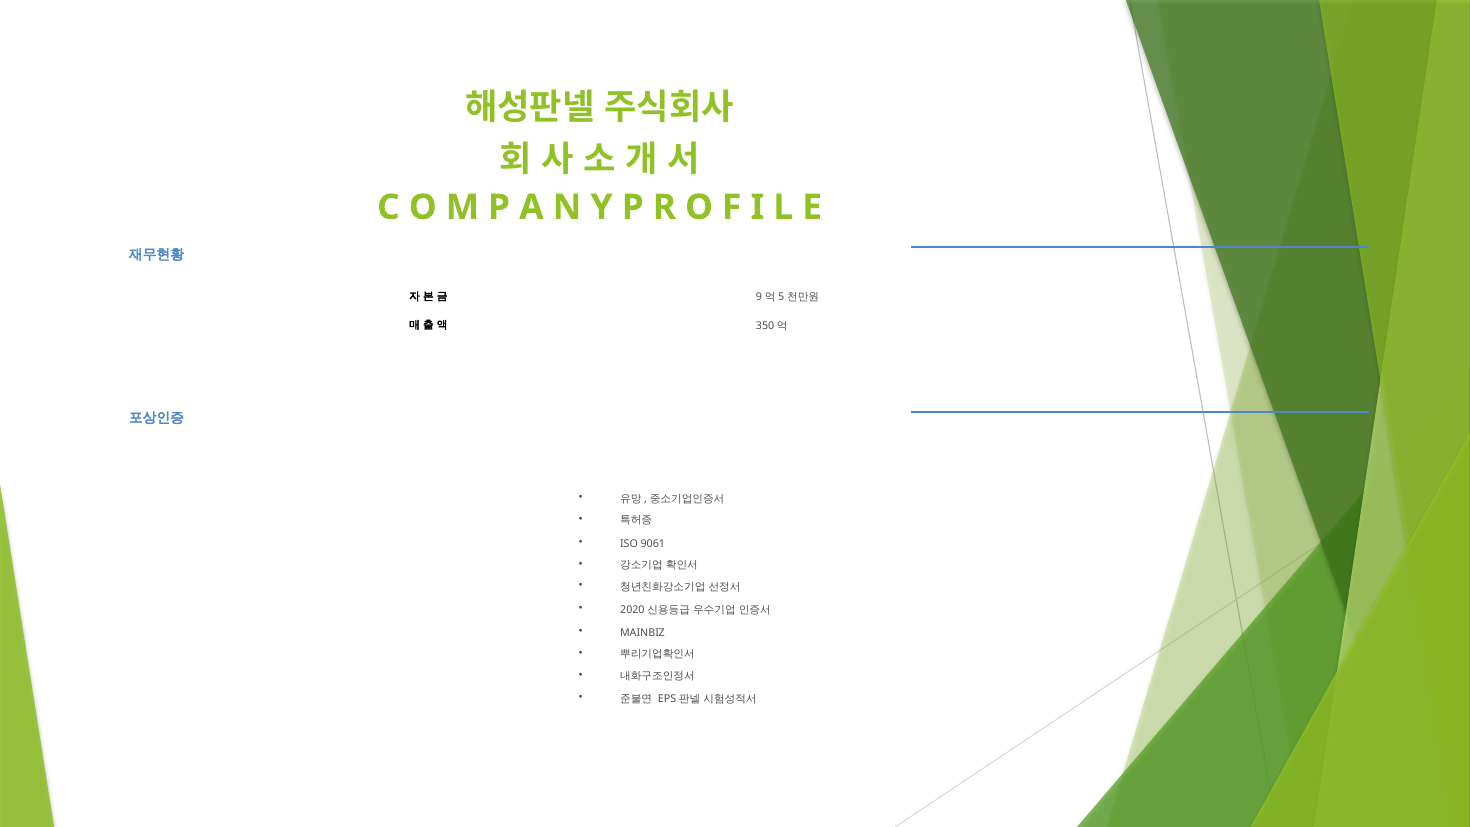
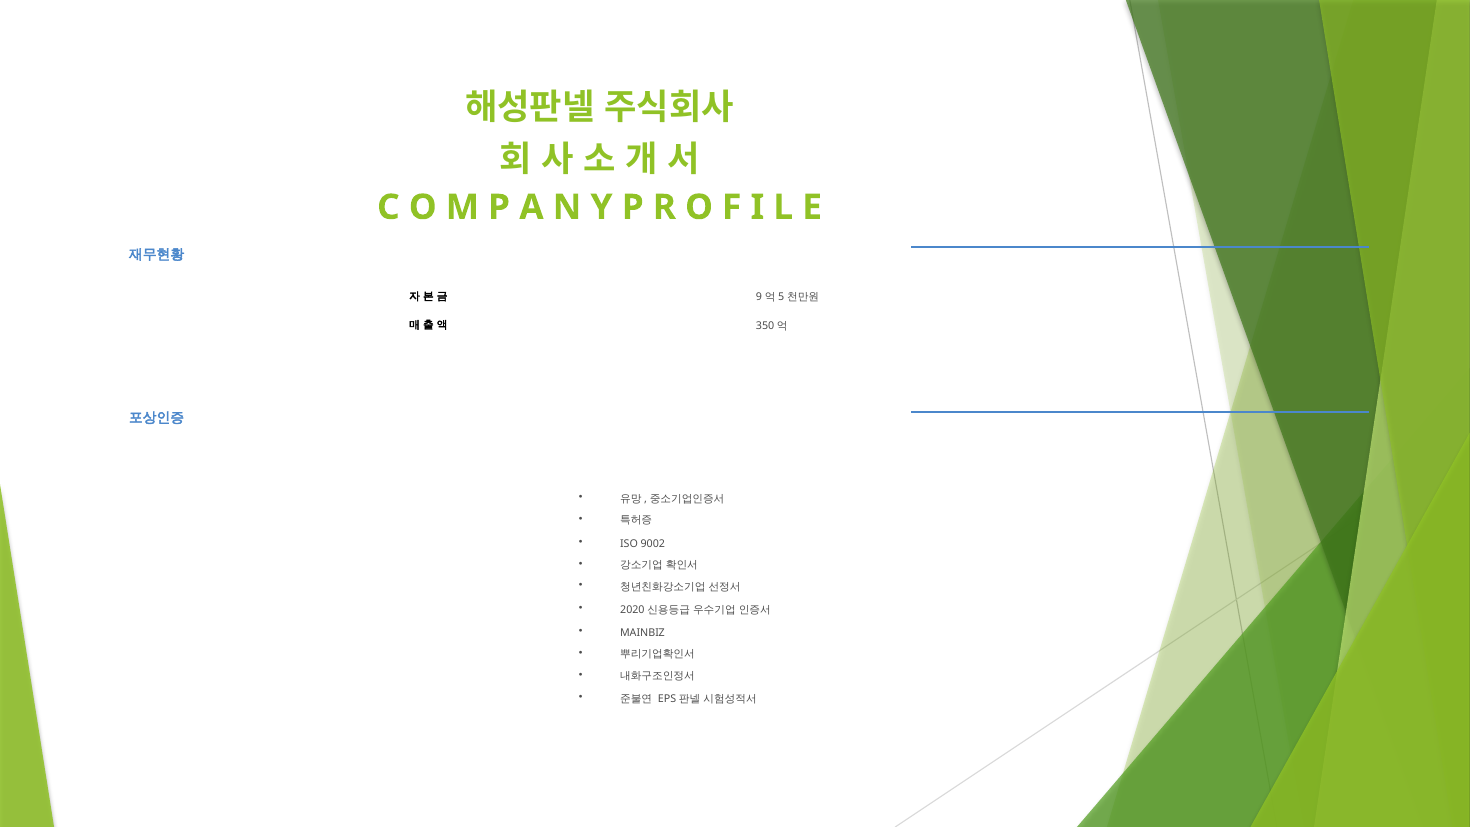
9061: 9061 -> 9002 (653, 543)
